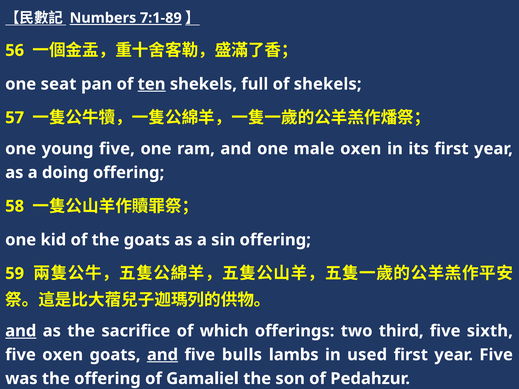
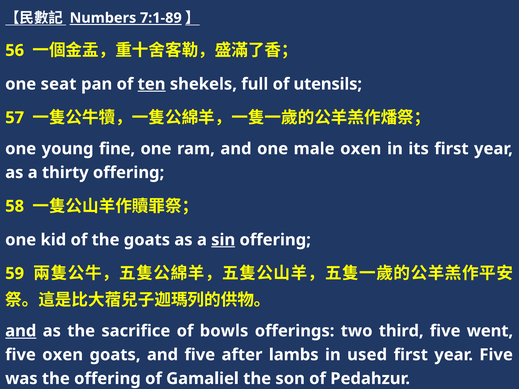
of shekels: shekels -> utensils (328, 84)
young five: five -> fine (117, 149)
doing: doing -> thirty (65, 173)
sin underline: none -> present (223, 240)
which: which -> bowls (224, 331)
sixth: sixth -> went (490, 331)
and underline: present -> none (162, 355)
bulls: bulls -> after (242, 355)
